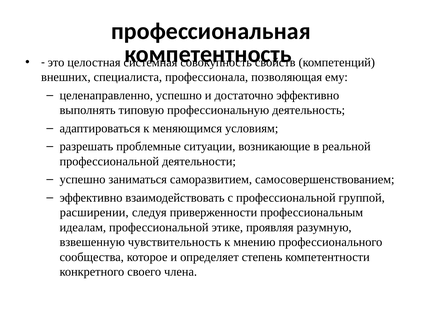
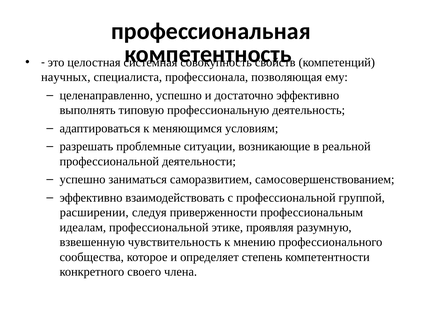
внешних: внешних -> научных (66, 77)
